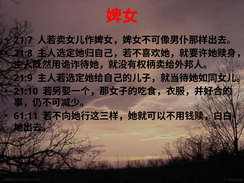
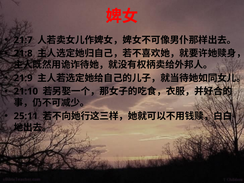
61:11: 61:11 -> 25:11 (26, 116)
